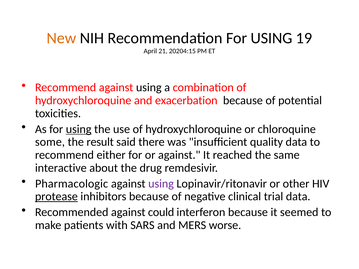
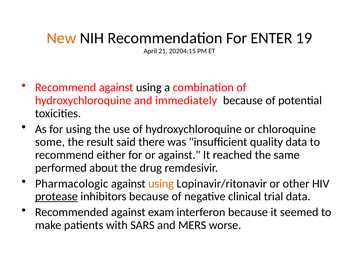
Recommendation For USING: USING -> ENTER (272, 38)
exacerbation: exacerbation -> immediately (186, 101)
using underline: present -> none (79, 129)
interactive: interactive -> performed (61, 168)
using colour: purple -> orange (161, 184)
could: could -> exam (161, 212)
